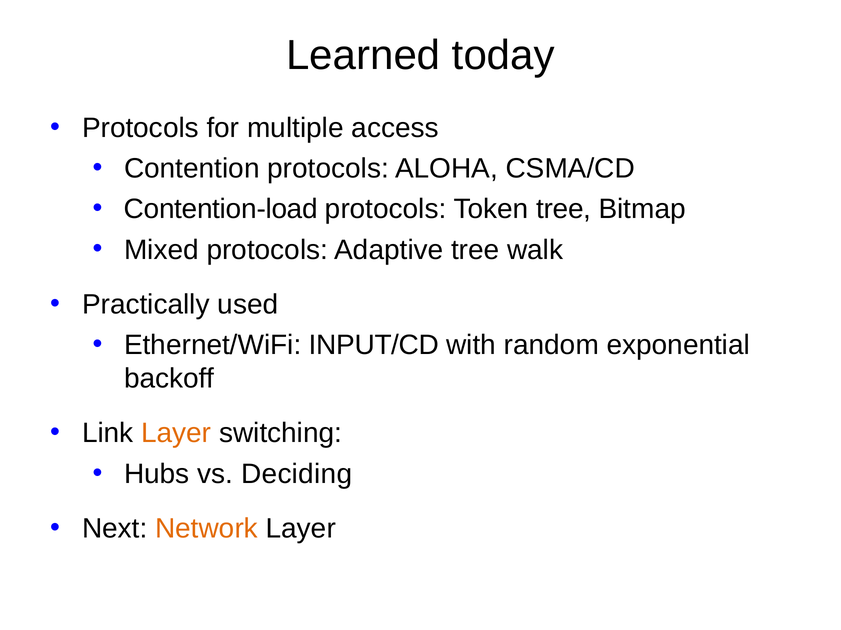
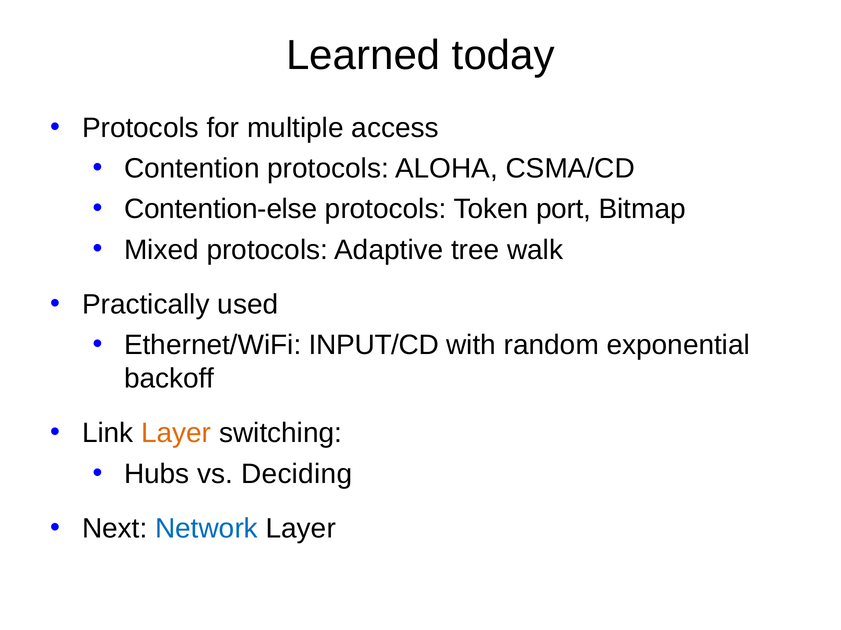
Contention-load: Contention-load -> Contention-else (221, 209)
Token tree: tree -> port (564, 209)
Network colour: orange -> blue (207, 529)
